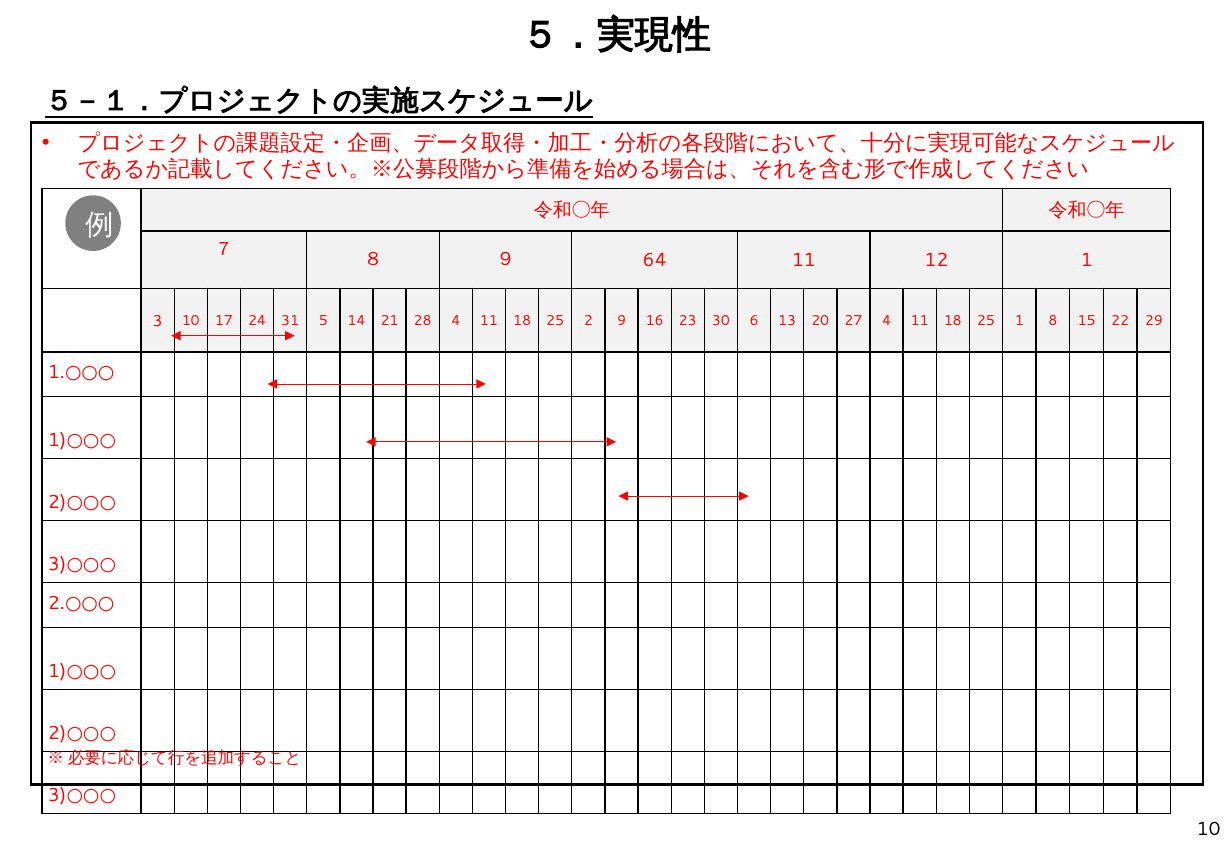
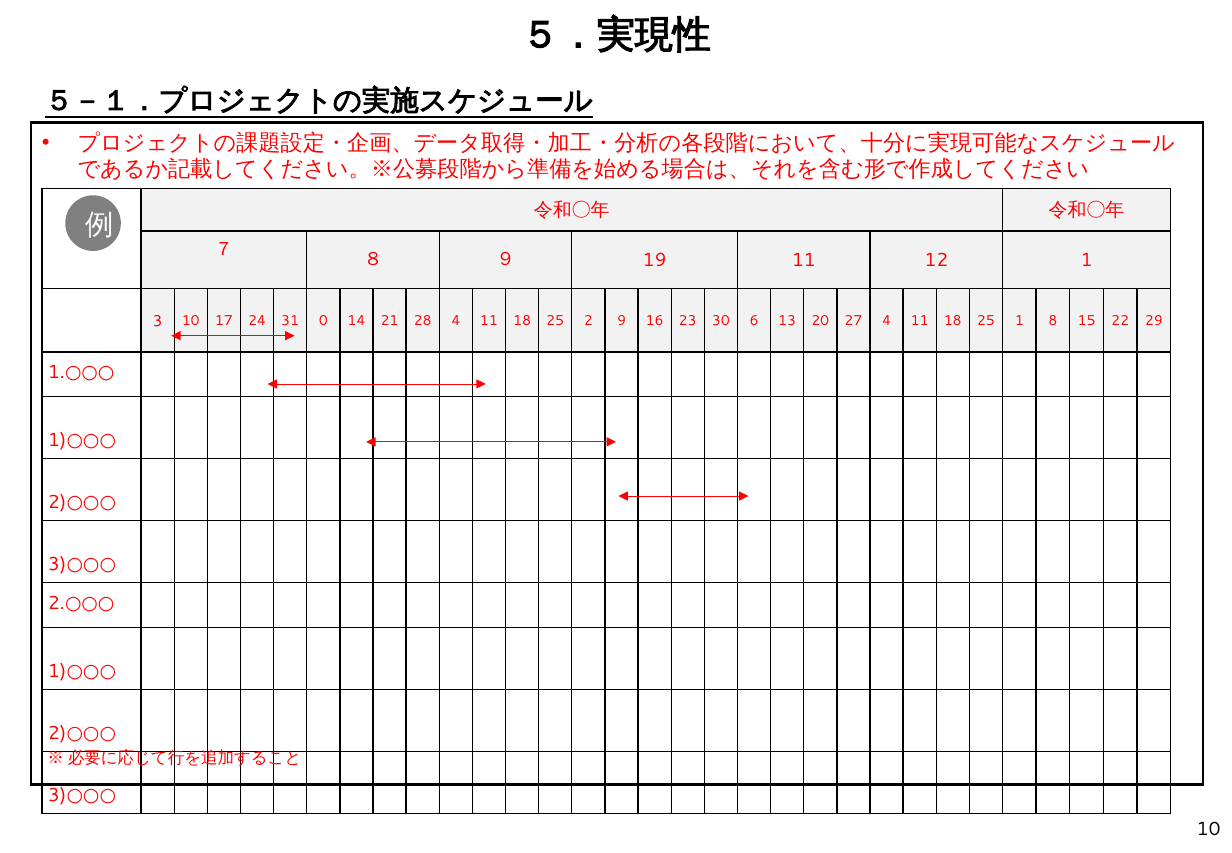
64: 64 -> 19 (655, 261)
5: 5 -> 0 (323, 321)
